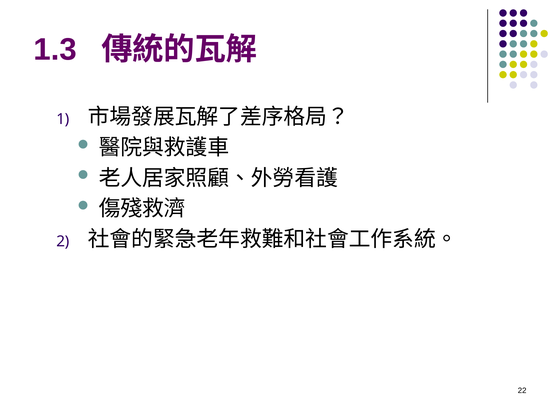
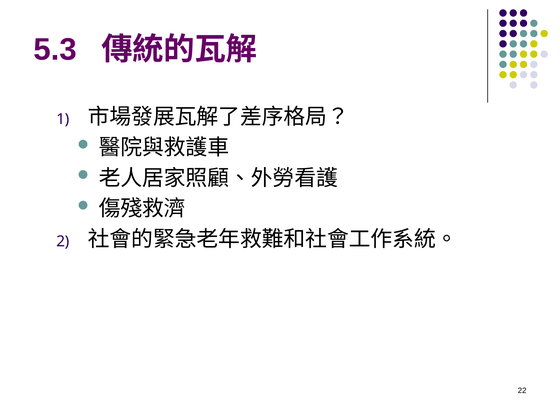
1.3: 1.3 -> 5.3 (55, 50)
